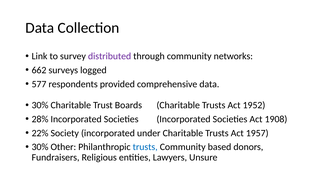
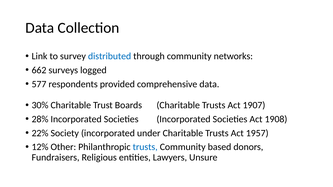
distributed colour: purple -> blue (110, 56)
1952: 1952 -> 1907 (254, 105)
30%: 30% -> 12% (40, 147)
